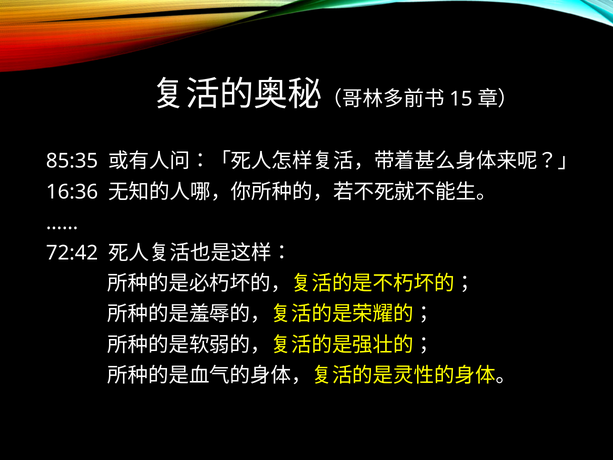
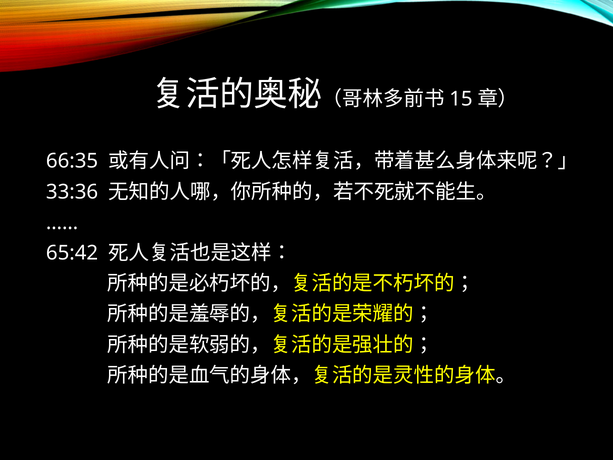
85:35: 85:35 -> 66:35 (72, 161)
16:36: 16:36 -> 33:36 (72, 192)
72:42: 72:42 -> 65:42 (72, 253)
